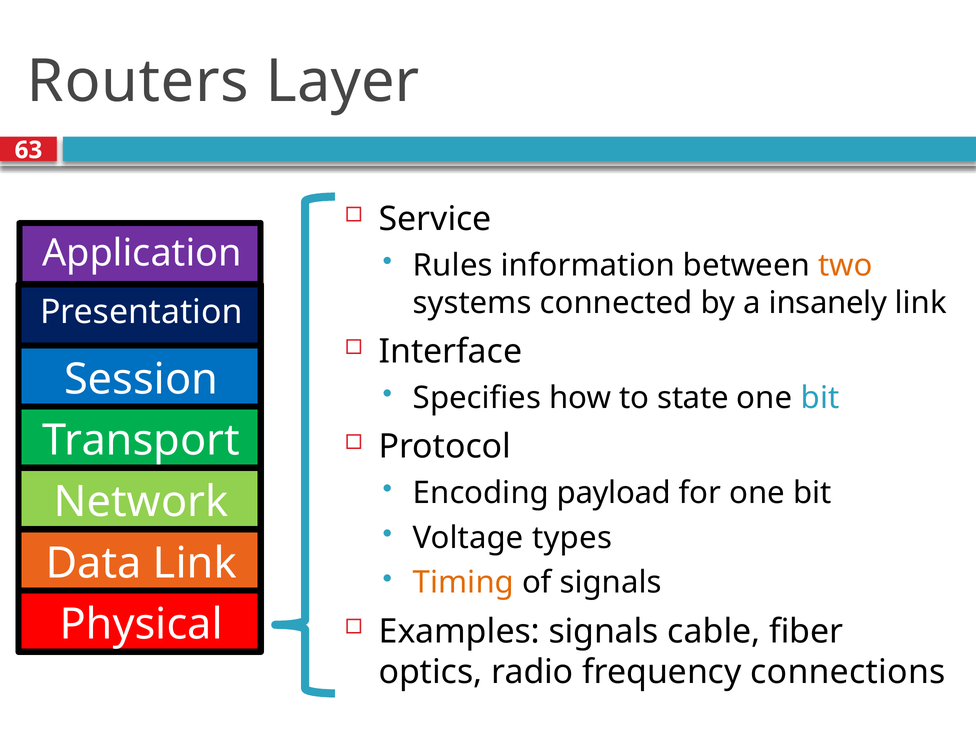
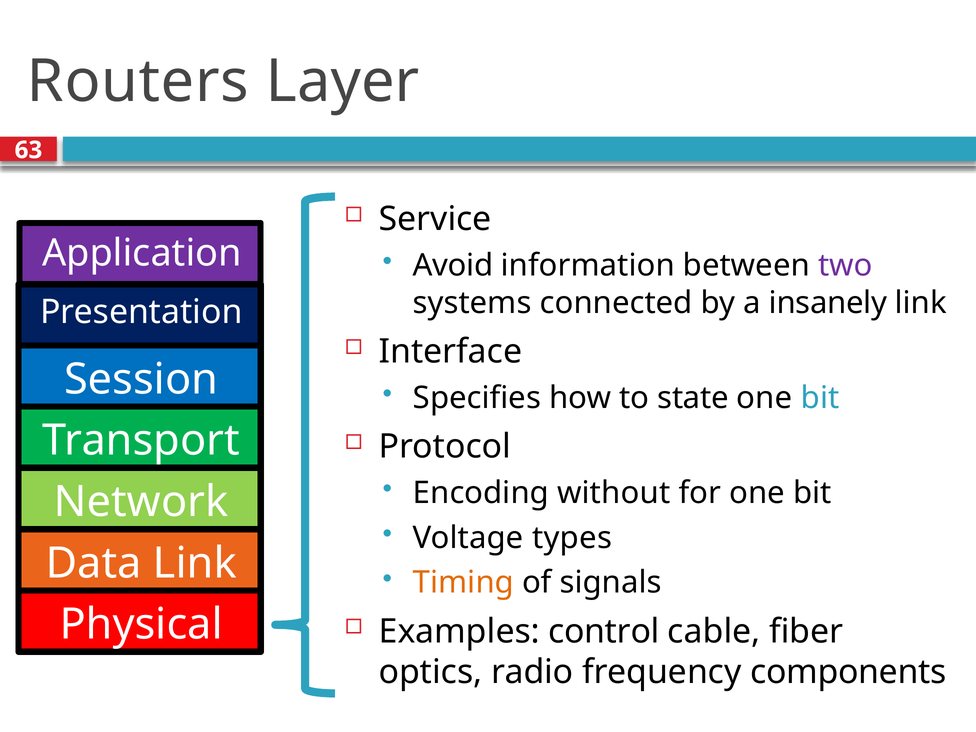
Rules: Rules -> Avoid (453, 266)
two colour: orange -> purple (845, 266)
payload: payload -> without (614, 493)
Examples signals: signals -> control (604, 631)
connections: connections -> components (848, 672)
